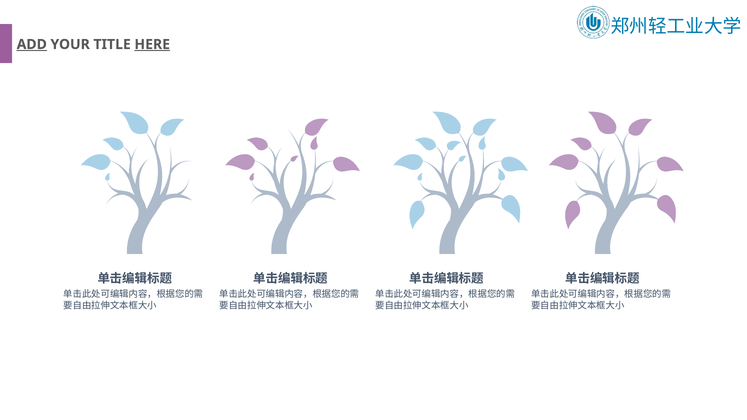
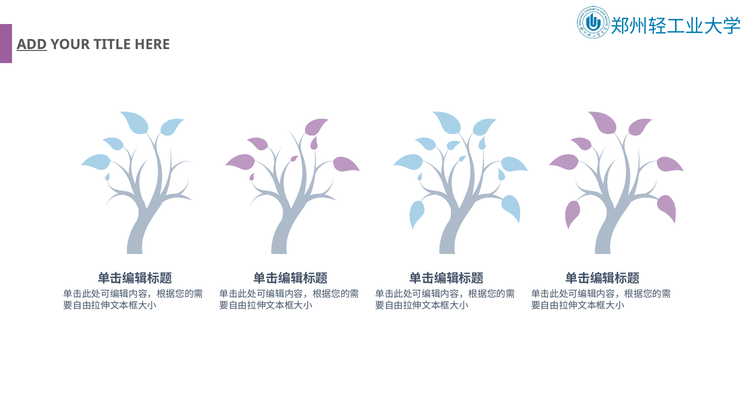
HERE underline: present -> none (152, 44)
